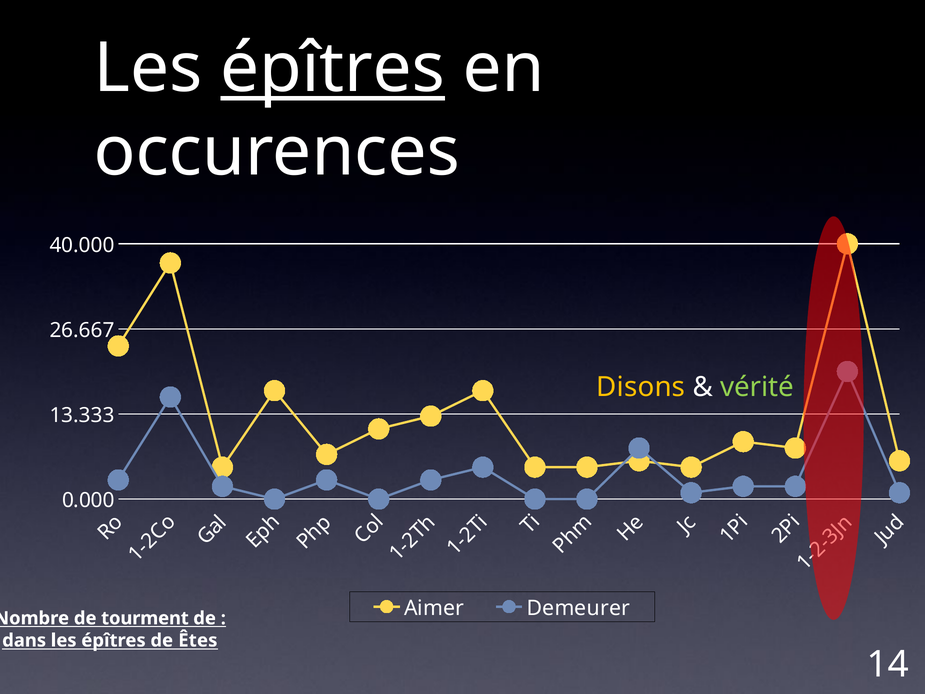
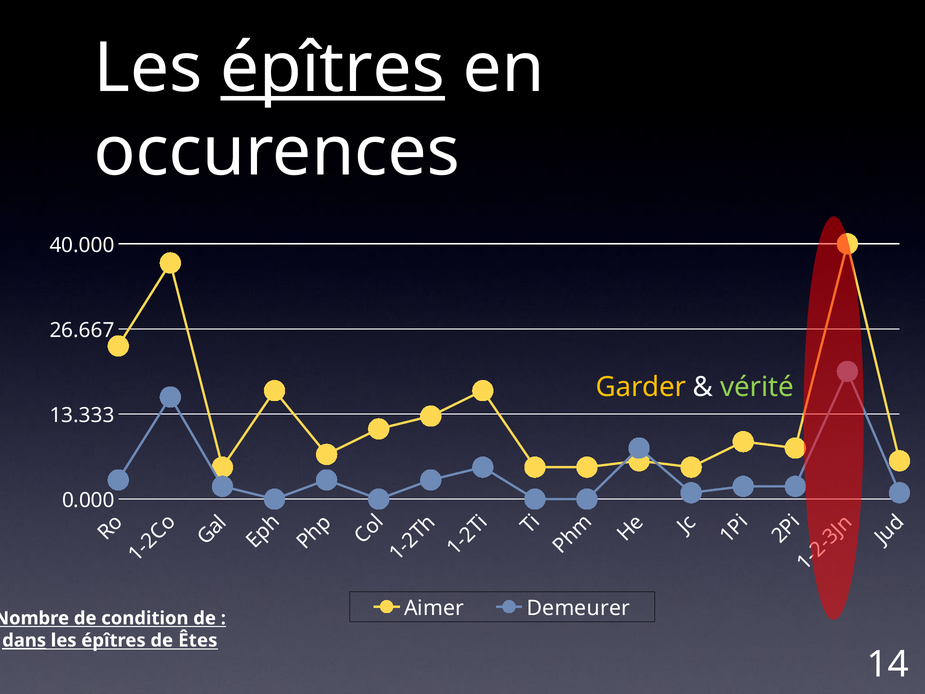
Disons: Disons -> Garder (641, 387)
tourment: tourment -> condition (145, 618)
dans underline: none -> present (24, 640)
